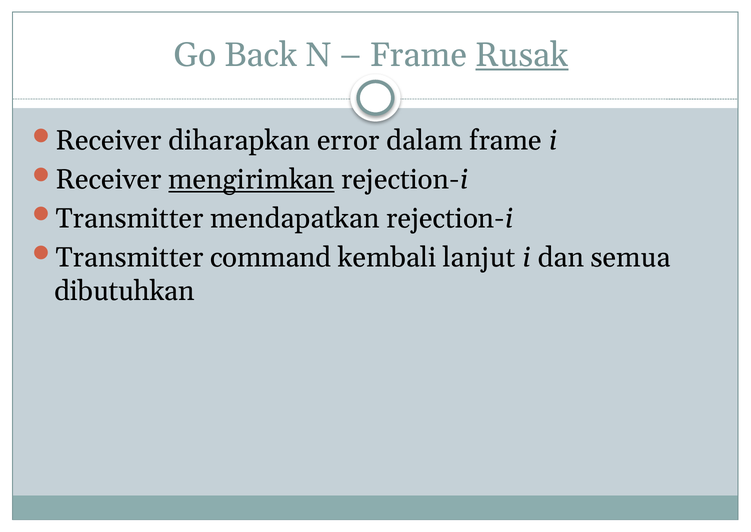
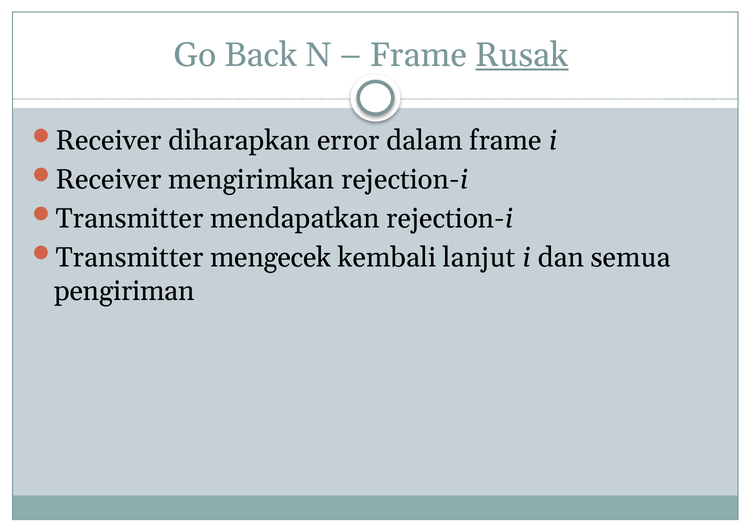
mengirimkan underline: present -> none (251, 180)
command: command -> mengecek (271, 258)
dibutuhkan: dibutuhkan -> pengiriman (124, 291)
